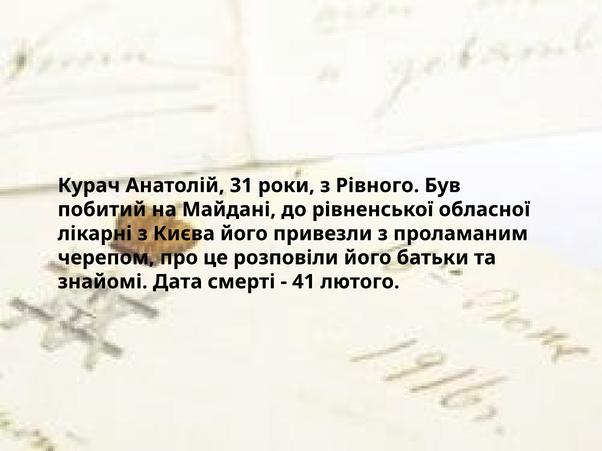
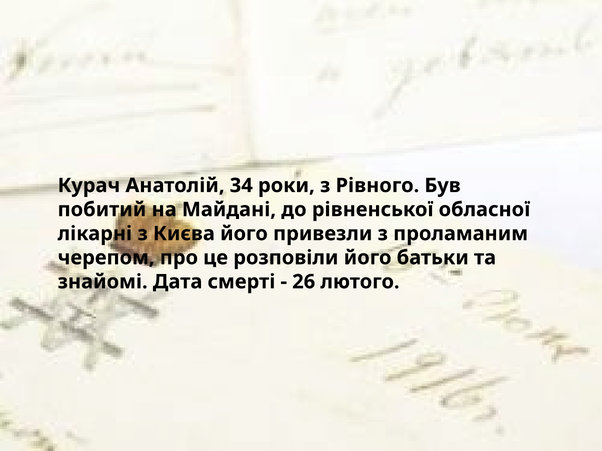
31: 31 -> 34 (241, 186)
41: 41 -> 26 (304, 282)
